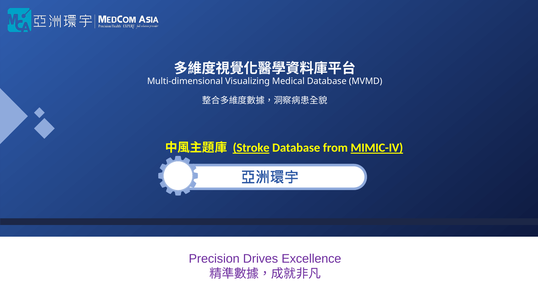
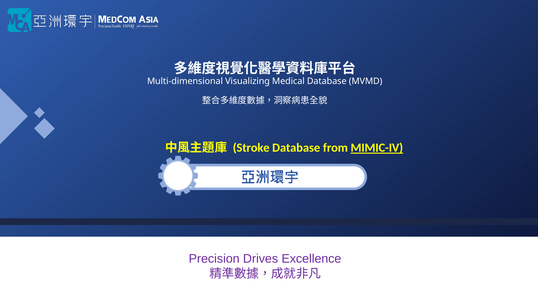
Stroke underline: present -> none (251, 148)
